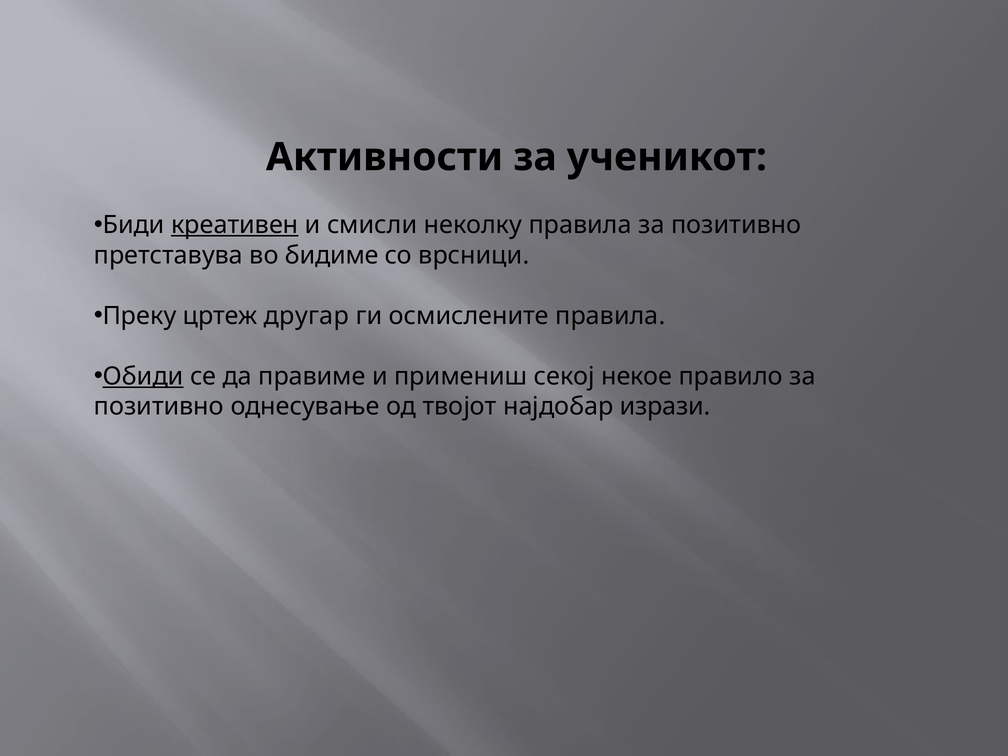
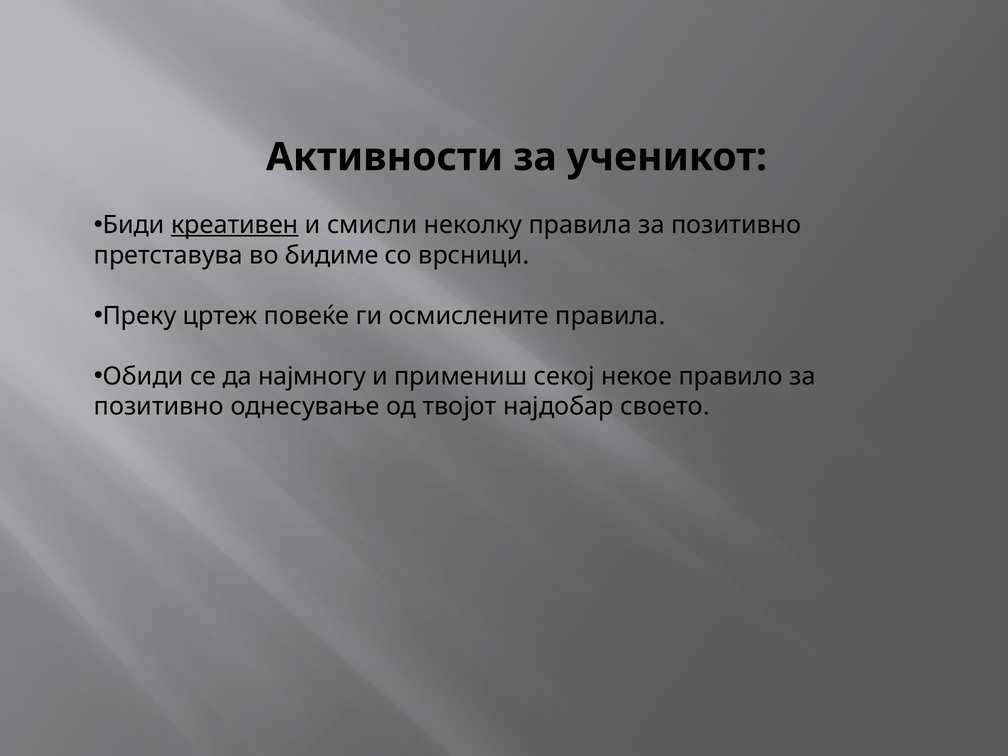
другар: другар -> повеќе (307, 316)
Обиди underline: present -> none (143, 376)
правиме: правиме -> најмногу (312, 376)
изрази: изрази -> своето (665, 407)
